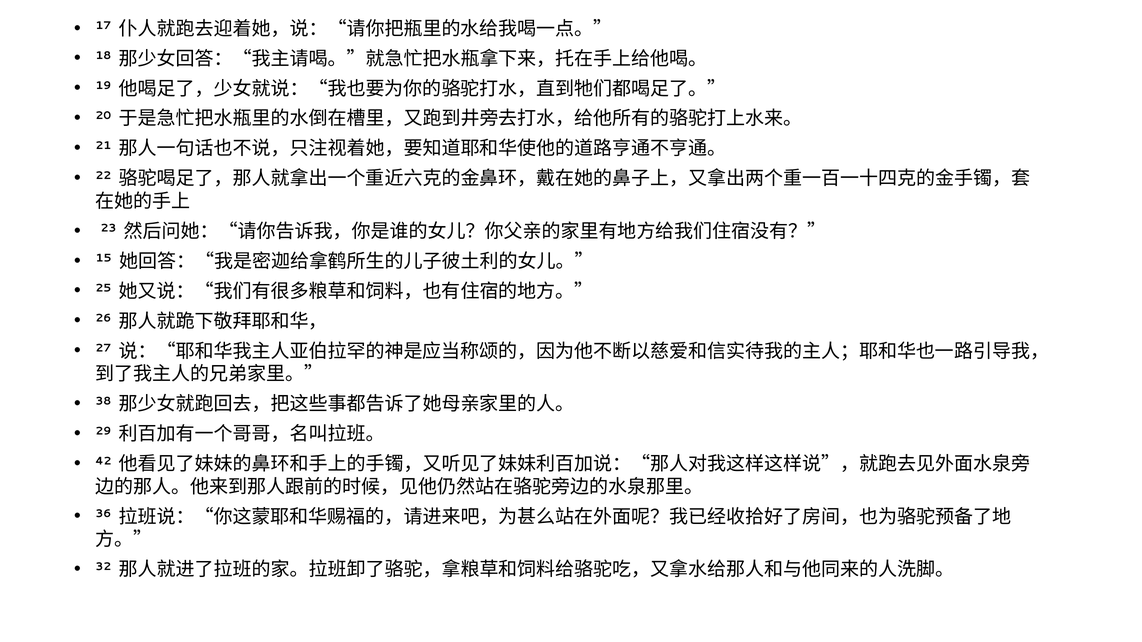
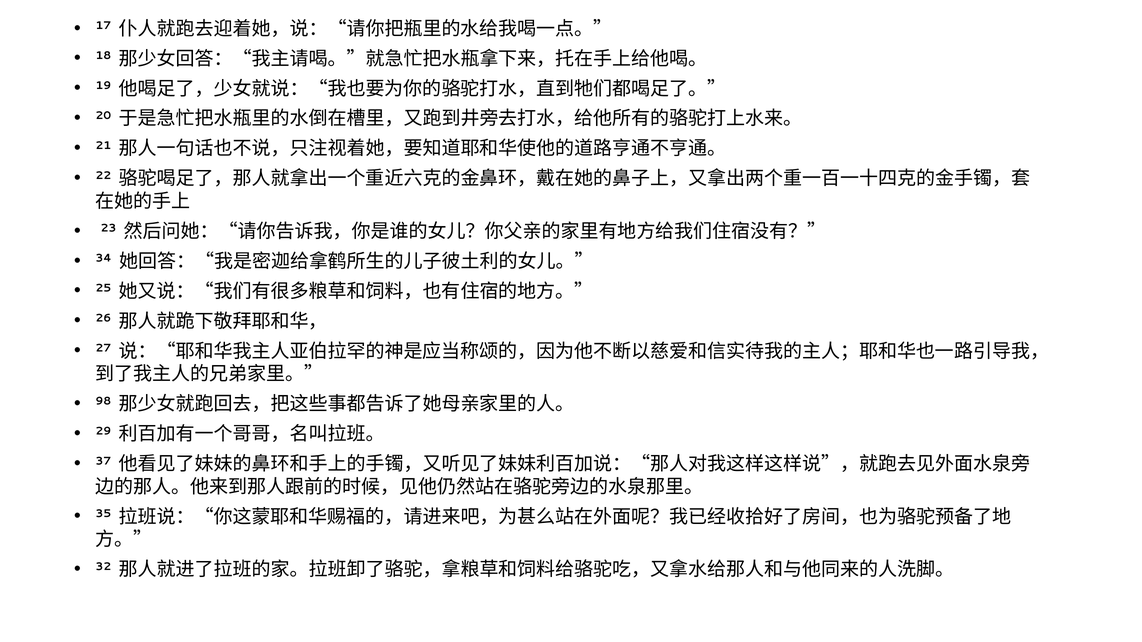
15: 15 -> 34 (104, 258)
38: 38 -> 98 (103, 401)
42: 42 -> 37 (103, 461)
36: 36 -> 35 (103, 514)
